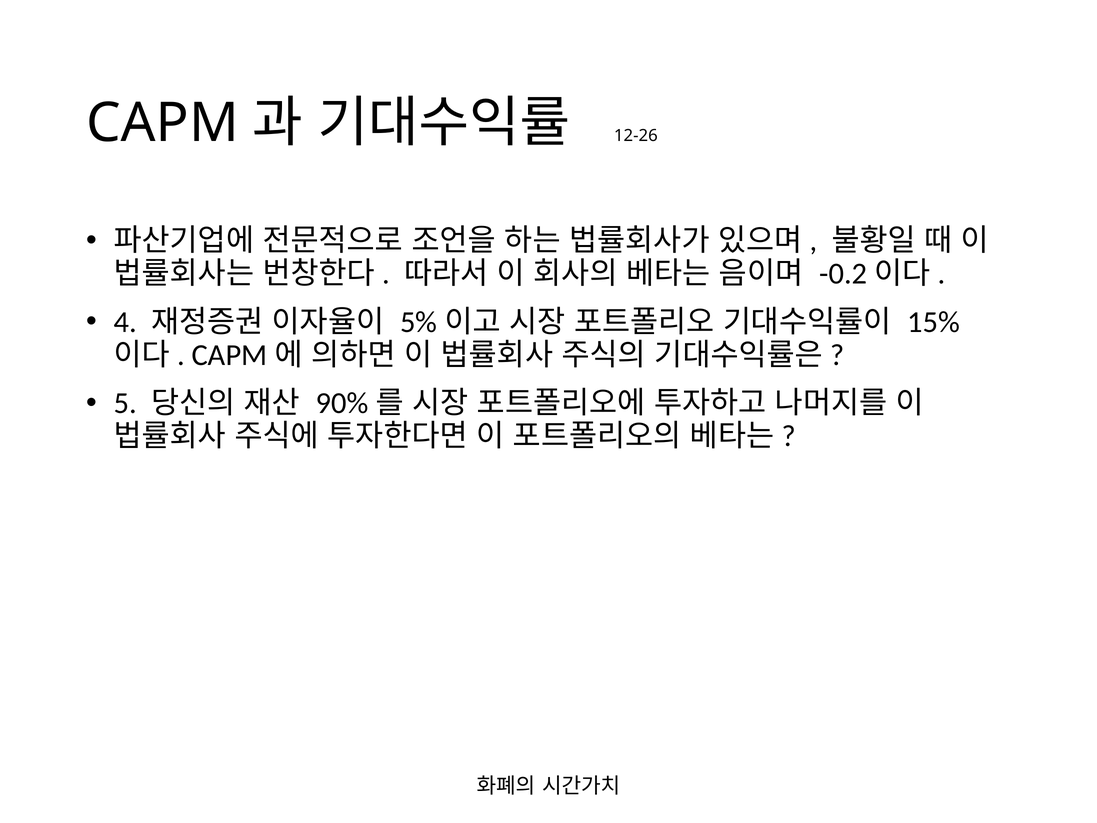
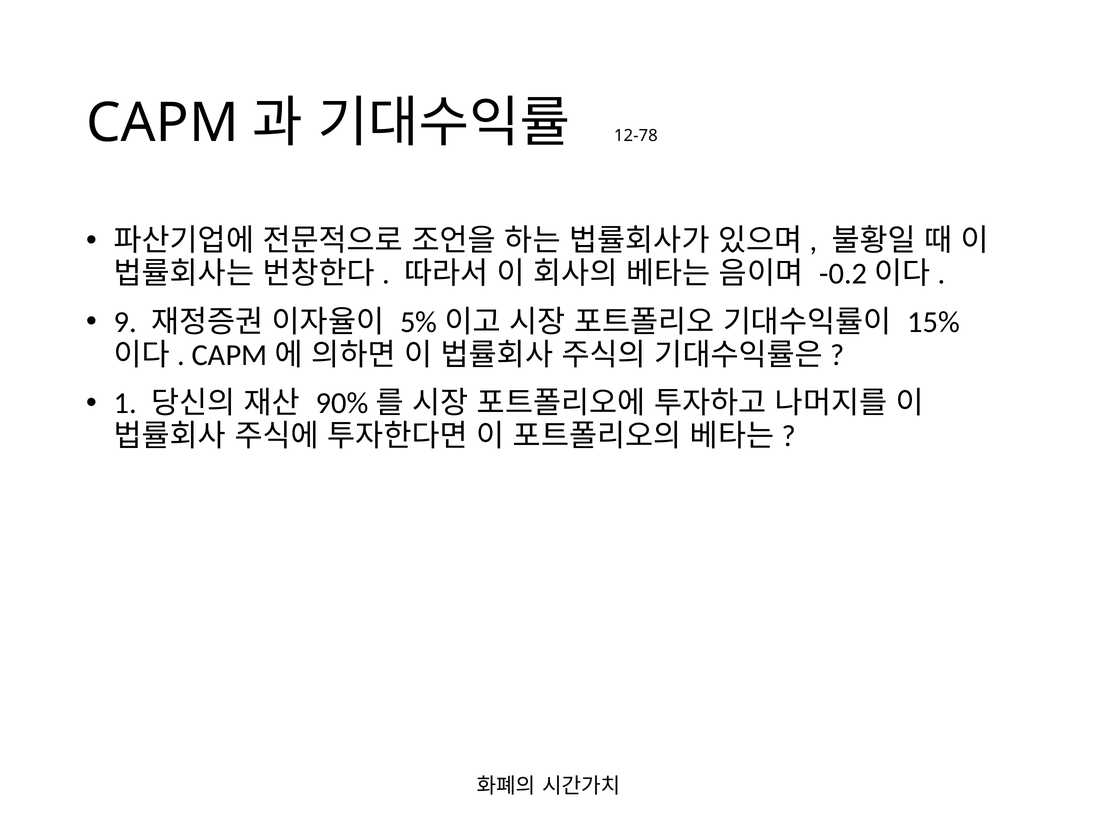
12-26: 12-26 -> 12-78 (636, 135)
4: 4 -> 9 (125, 322)
5: 5 -> 1 (125, 403)
